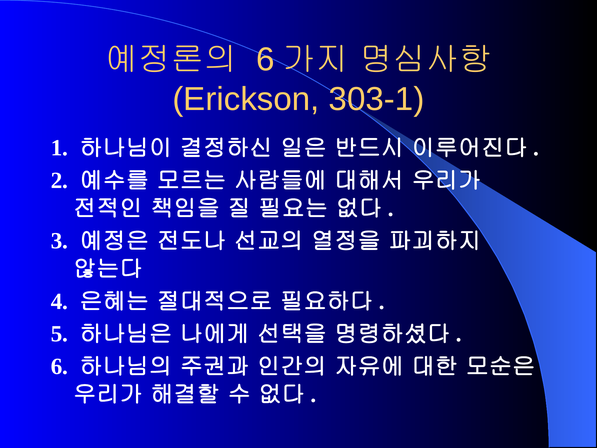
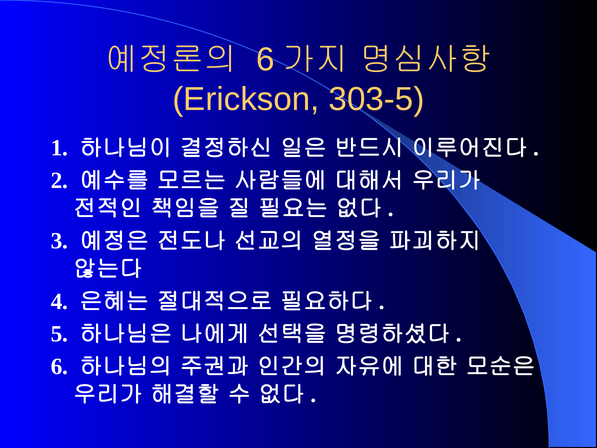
303-1: 303-1 -> 303-5 (377, 99)
